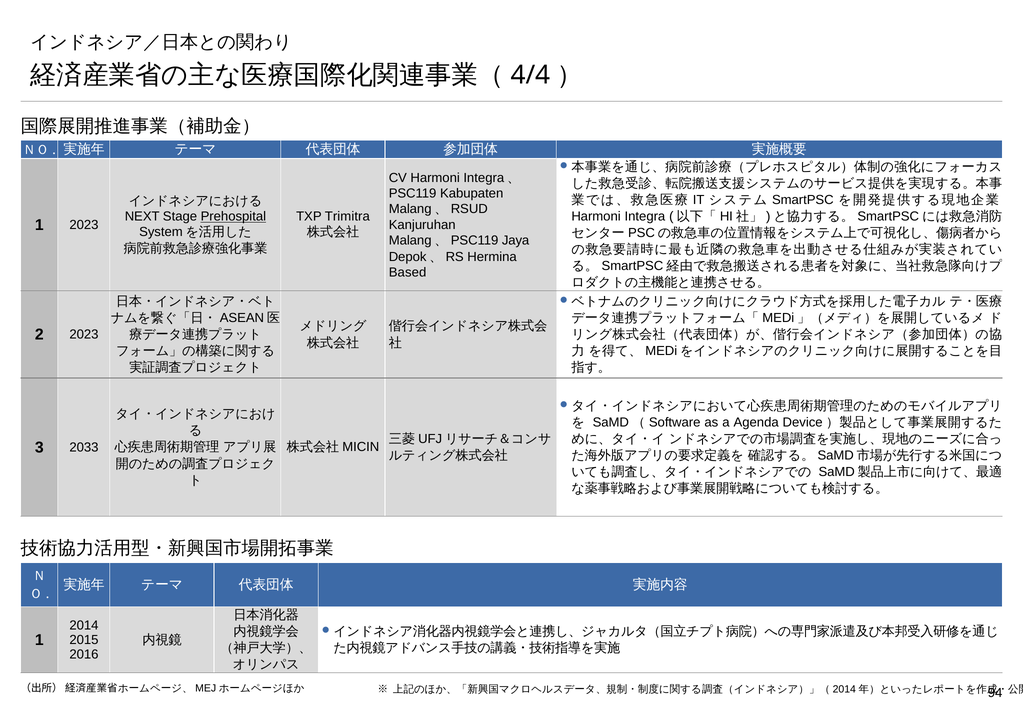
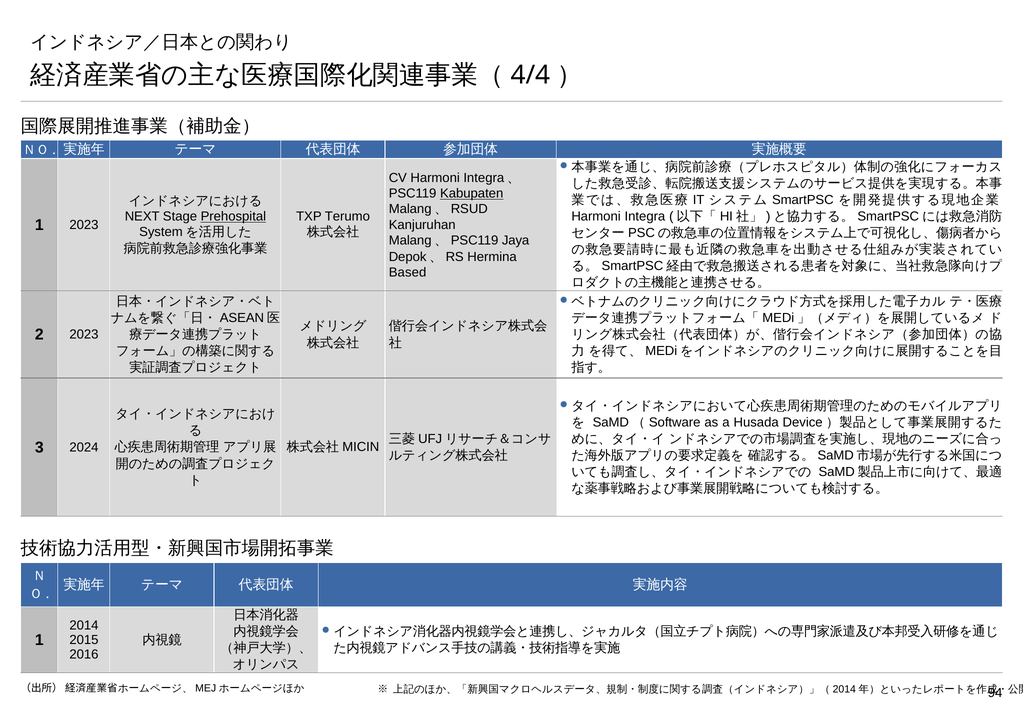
Kabupaten underline: none -> present (472, 194)
Trimitra: Trimitra -> Terumo (347, 217)
Agenda: Agenda -> Husada (756, 422)
2033: 2033 -> 2024 (84, 447)
